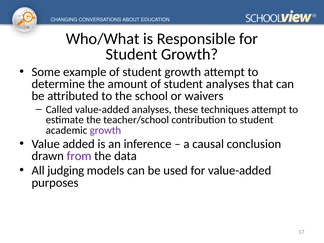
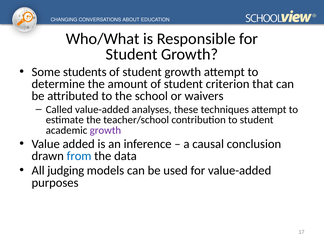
example: example -> students (85, 72)
student analyses: analyses -> criterion (228, 84)
from colour: purple -> blue (79, 156)
